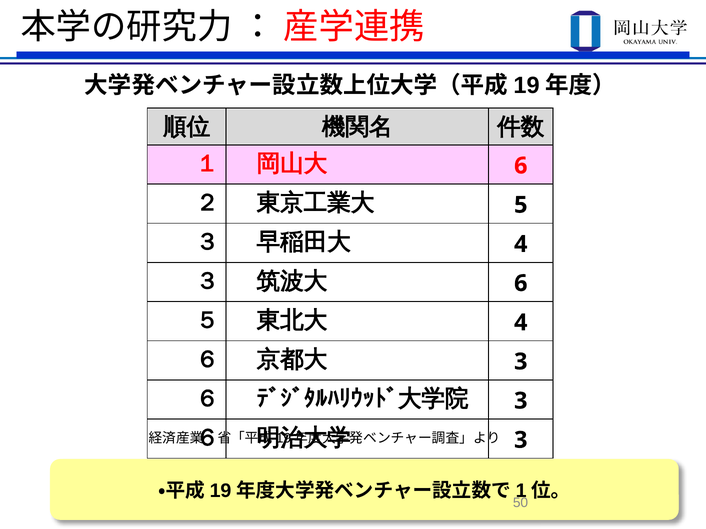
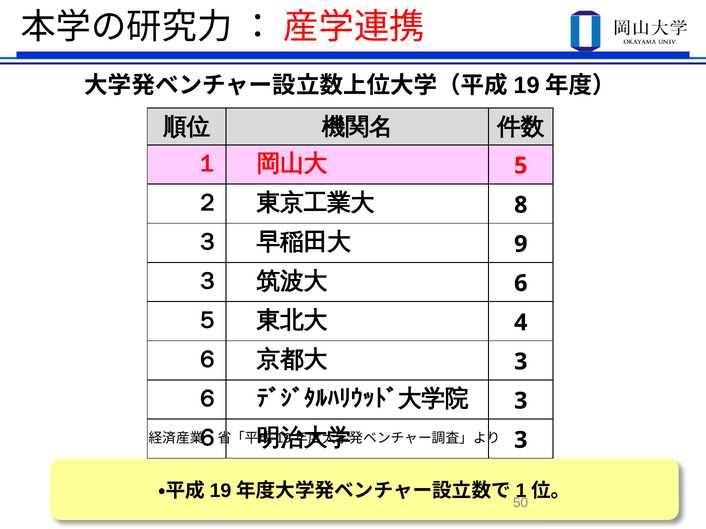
6: 6 -> 5 (521, 166)
5: 5 -> 8 (521, 205)
4: 4 -> 9 (521, 244)
